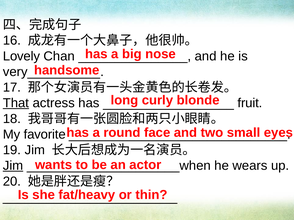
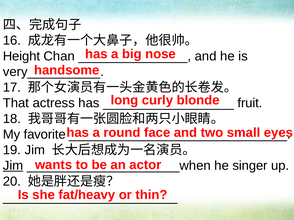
Lovely: Lovely -> Height (21, 56)
That underline: present -> none (16, 103)
wears: wears -> singer (250, 166)
